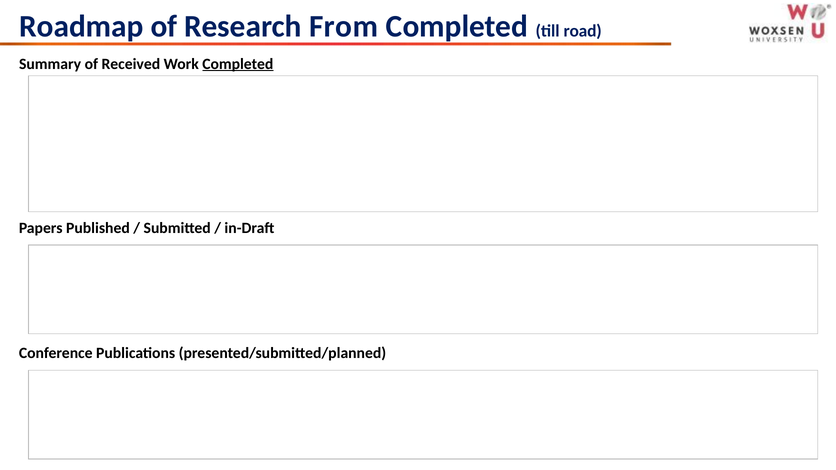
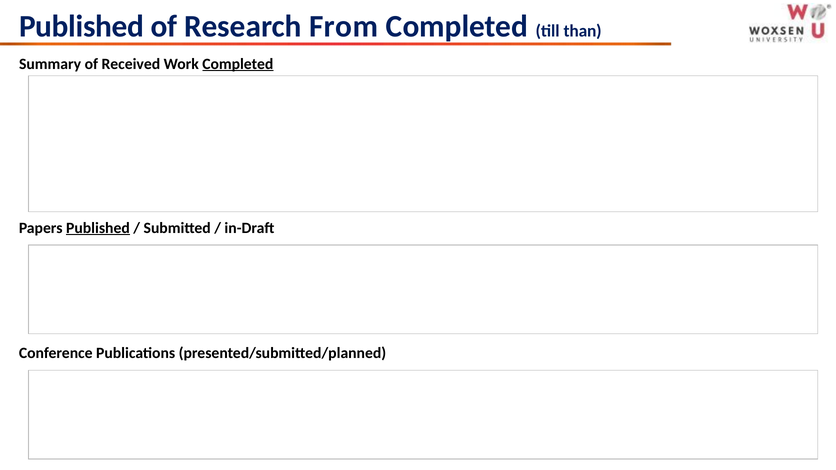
Roadmap: Roadmap -> Published (82, 27)
road: road -> than (583, 31)
Published underline: none -> present (98, 228)
